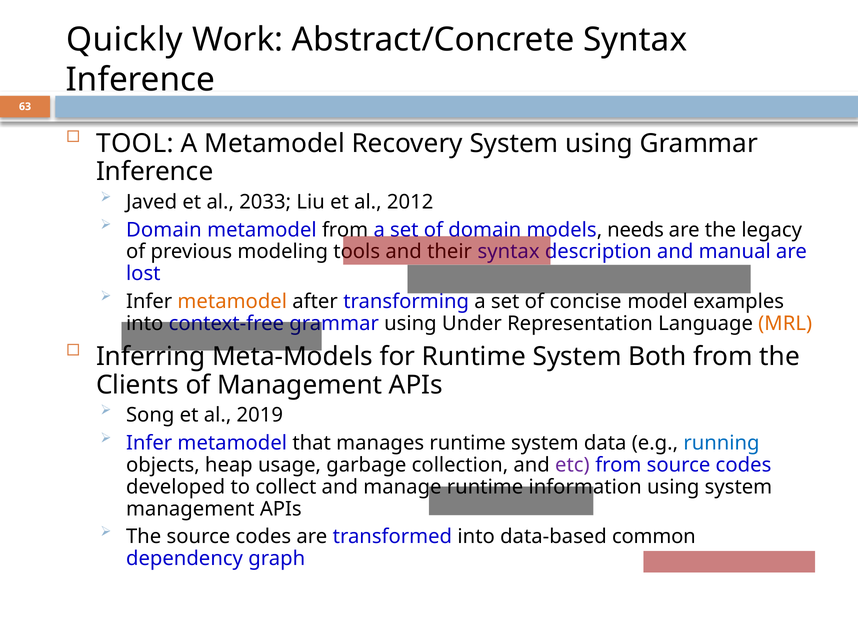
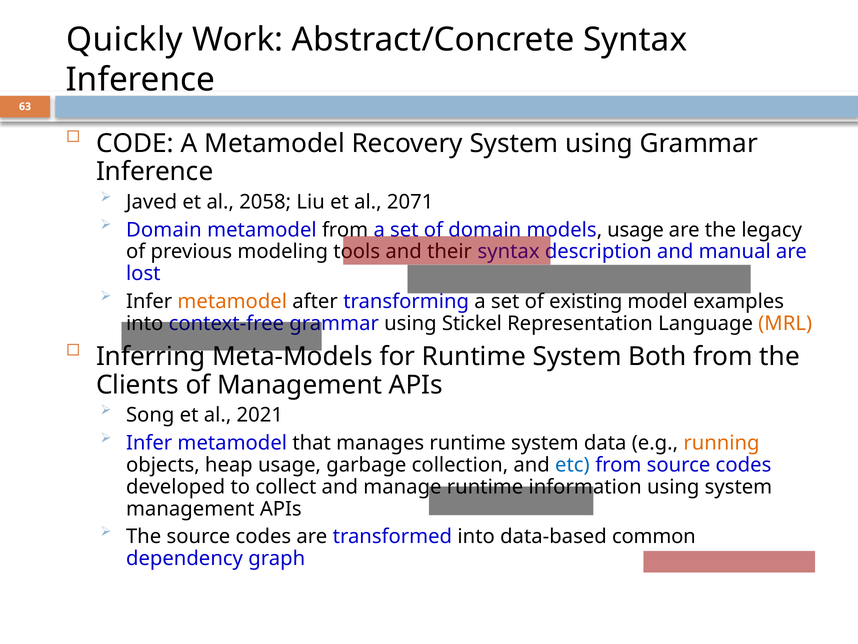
TOOL: TOOL -> CODE (135, 143)
2033: 2033 -> 2058 (265, 202)
2012: 2012 -> 2071 (410, 202)
needs: needs -> usage (636, 230)
concise: concise -> existing (586, 301)
Under: Under -> Stickel (472, 323)
2019: 2019 -> 2021 (260, 415)
running colour: blue -> orange (721, 443)
etc colour: purple -> blue (572, 465)
